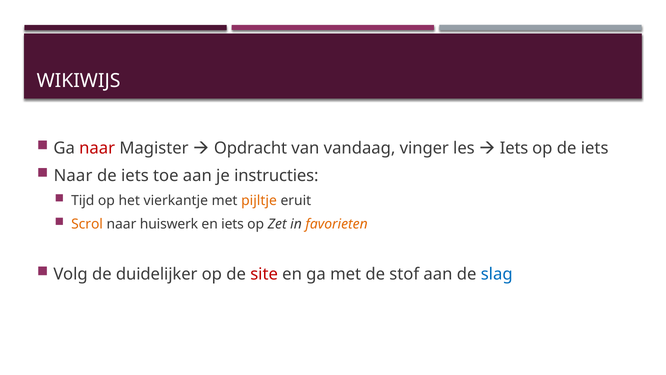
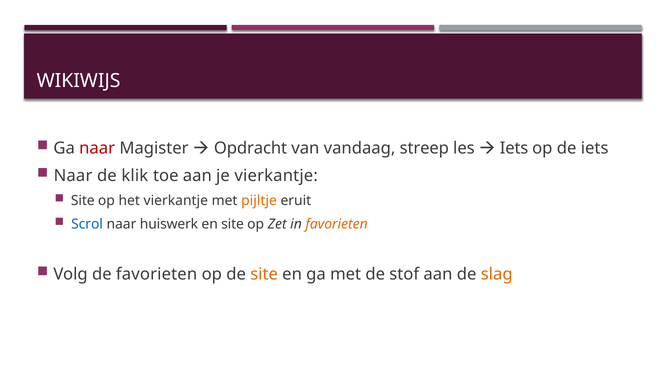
vinger: vinger -> streep (424, 148)
iets: iets -> klik (135, 175)
je instructies: instructies -> vierkantje (276, 175)
Tijd: Tijd -> Site (83, 201)
Scrol colour: orange -> blue (87, 224)
en iets: iets -> site (233, 224)
de duidelijker: duidelijker -> favorieten (157, 274)
site colour: red -> orange (264, 274)
slag colour: blue -> orange (497, 274)
